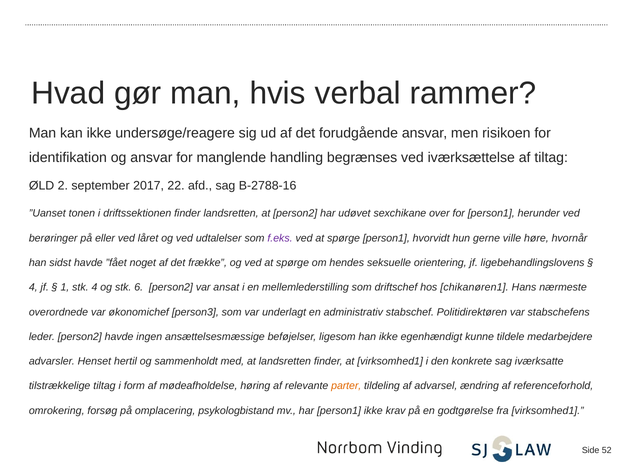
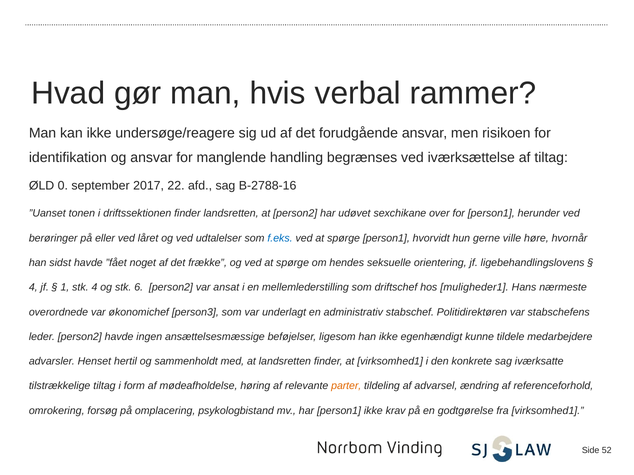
2: 2 -> 0 (63, 186)
f.eks colour: purple -> blue (280, 238)
chikanøren1: chikanøren1 -> muligheder1 (474, 288)
